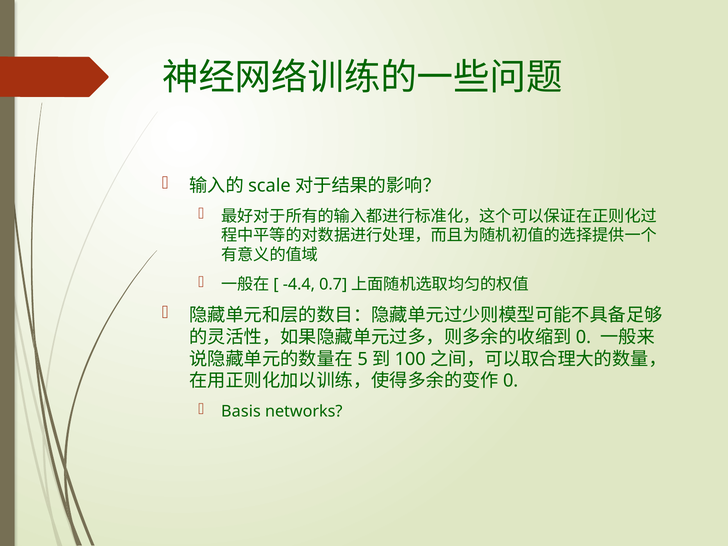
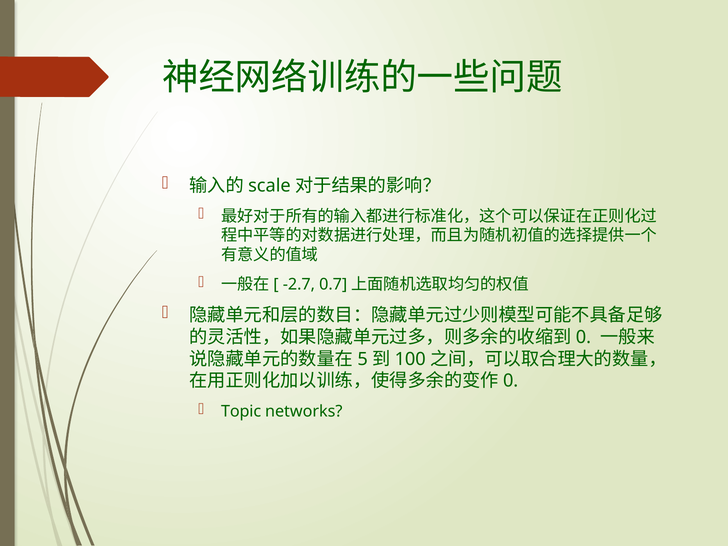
-4.4: -4.4 -> -2.7 (299, 285)
Basis: Basis -> Topic (241, 411)
